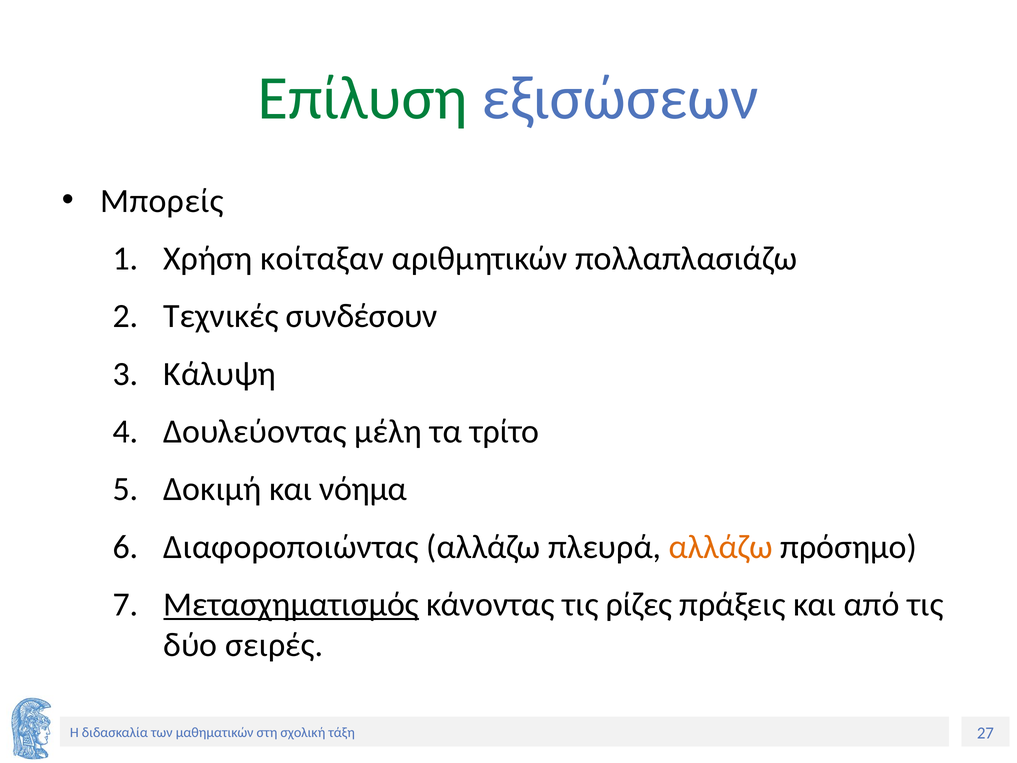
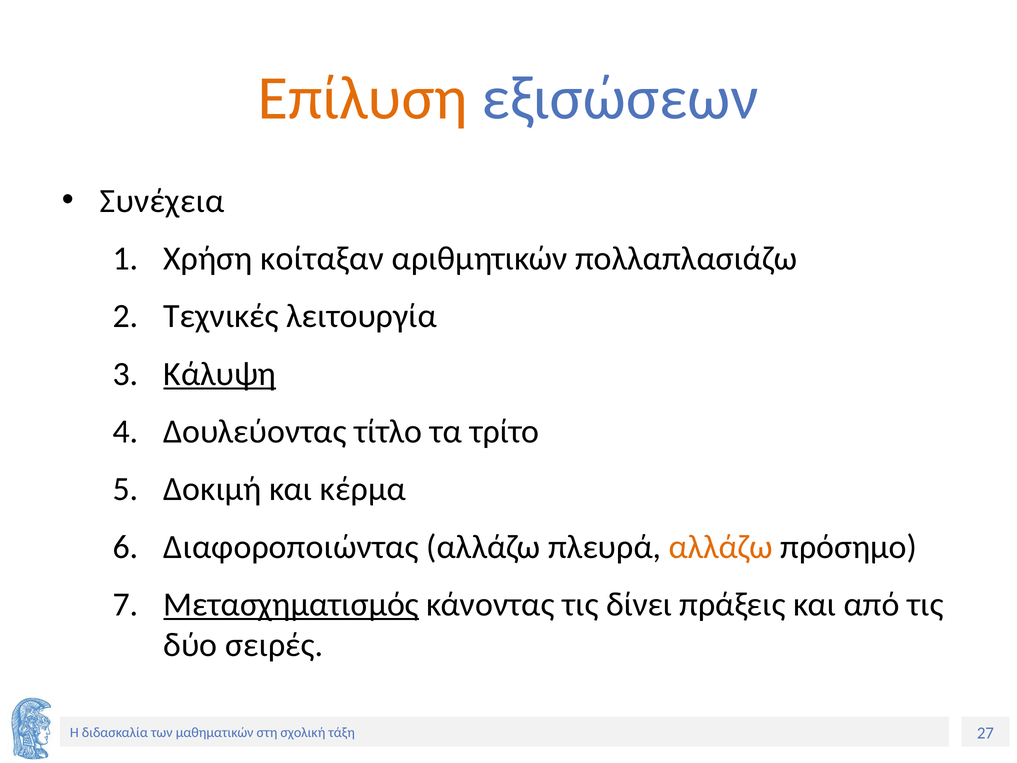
Επίλυση colour: green -> orange (363, 98)
Μπορείς: Μπορείς -> Συνέχεια (162, 201)
συνδέσουν: συνδέσουν -> λειτουργία (362, 316)
Κάλυψη underline: none -> present (220, 374)
μέλη: μέλη -> τίτλο (388, 431)
νόημα: νόημα -> κέρμα (363, 489)
ρίζες: ρίζες -> δίνει (639, 604)
